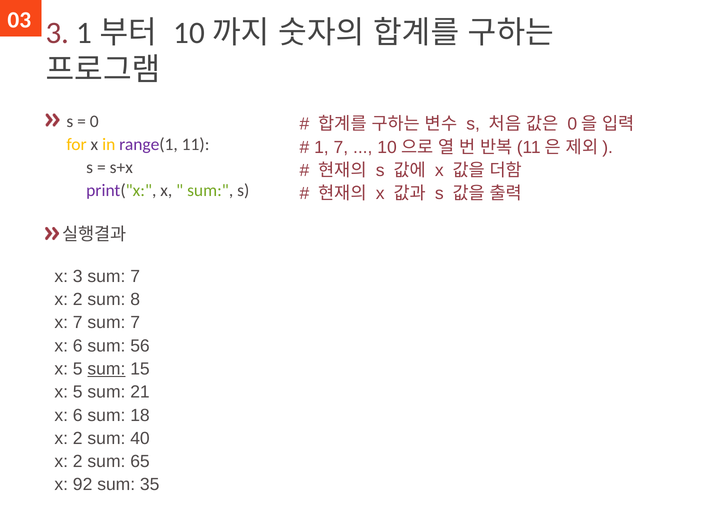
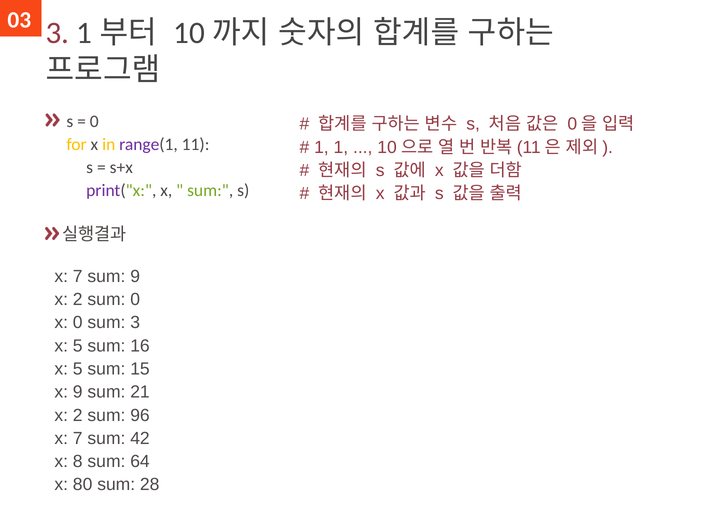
1 7: 7 -> 1 (341, 147)
3: 3 -> 7 (78, 276)
7: 7 -> 9 (135, 276)
sum 8: 8 -> 0 (135, 299)
x 7: 7 -> 0 (78, 323)
7: 7 -> 3 (135, 323)
6: 6 -> 5 (78, 346)
56: 56 -> 16 (140, 346)
sum underline: present -> none (106, 369)
5: 5 -> 9 (78, 392)
6: 6 -> 2 (78, 415)
18: 18 -> 96 (140, 415)
2: 2 -> 7 (78, 438)
40: 40 -> 42 (140, 438)
2: 2 -> 8 (78, 461)
65: 65 -> 64 (140, 461)
92: 92 -> 80 (83, 484)
35: 35 -> 28 (150, 484)
